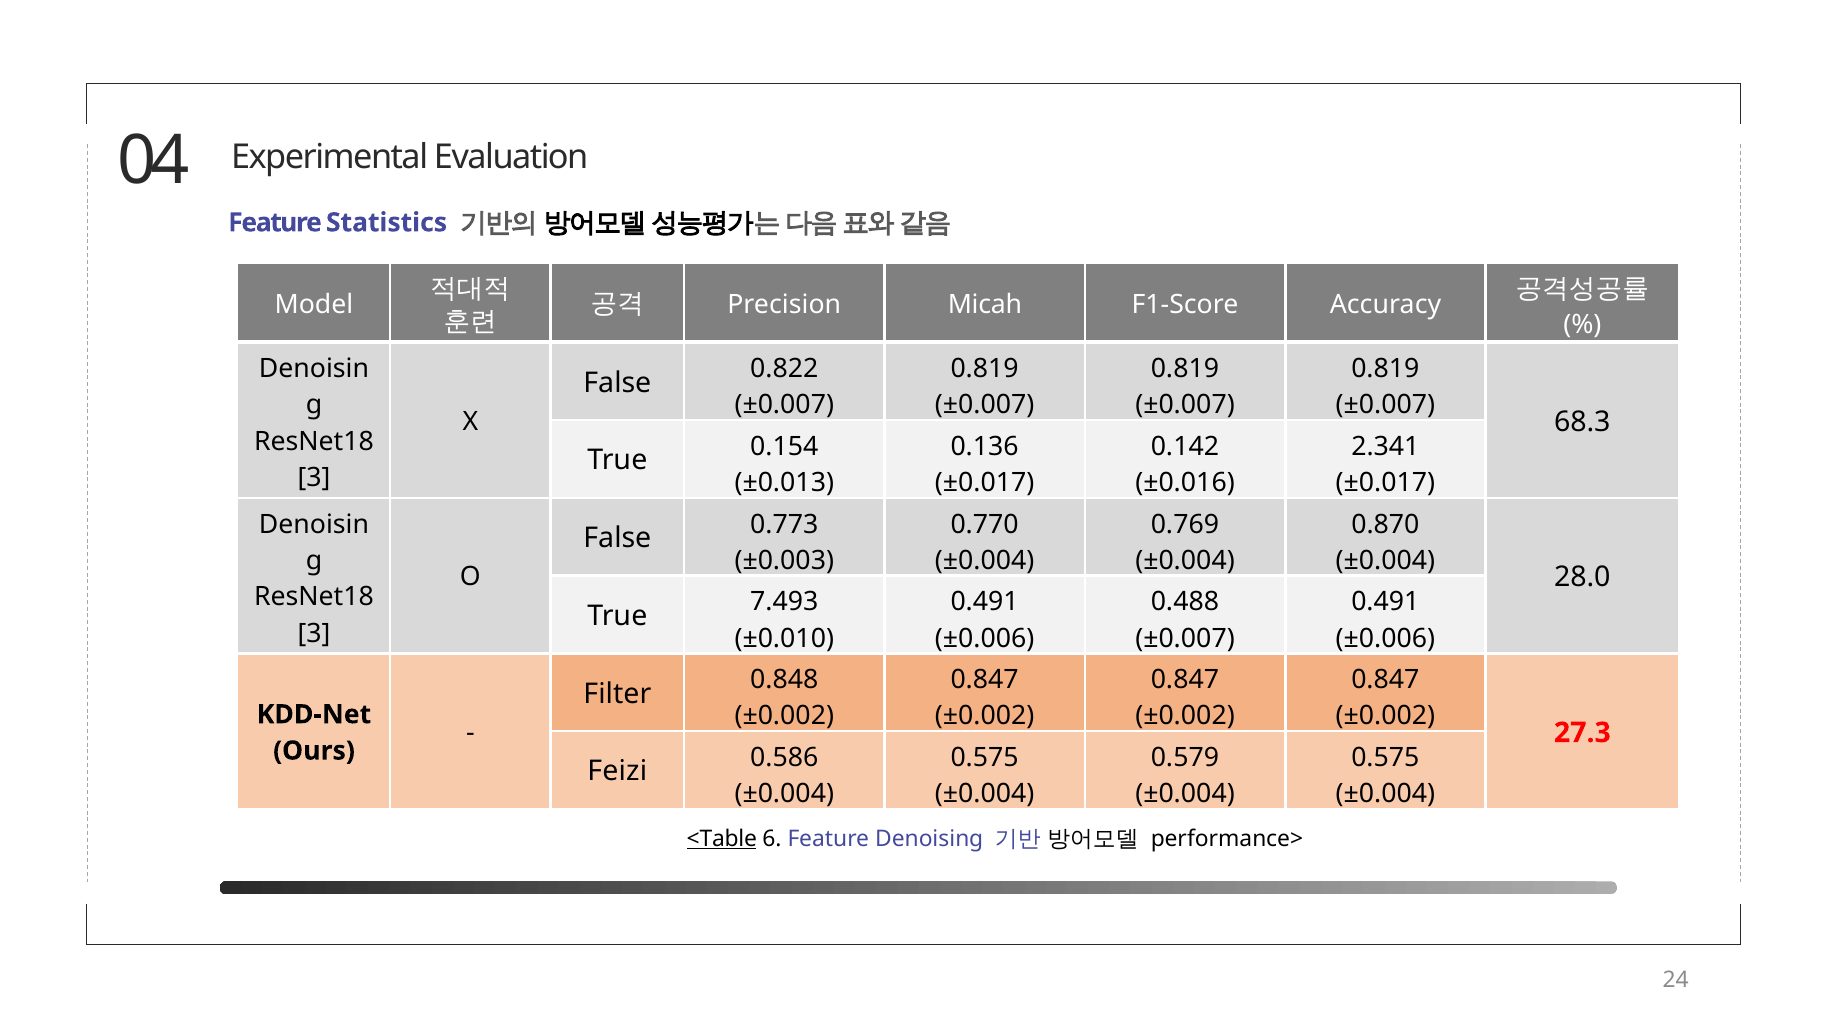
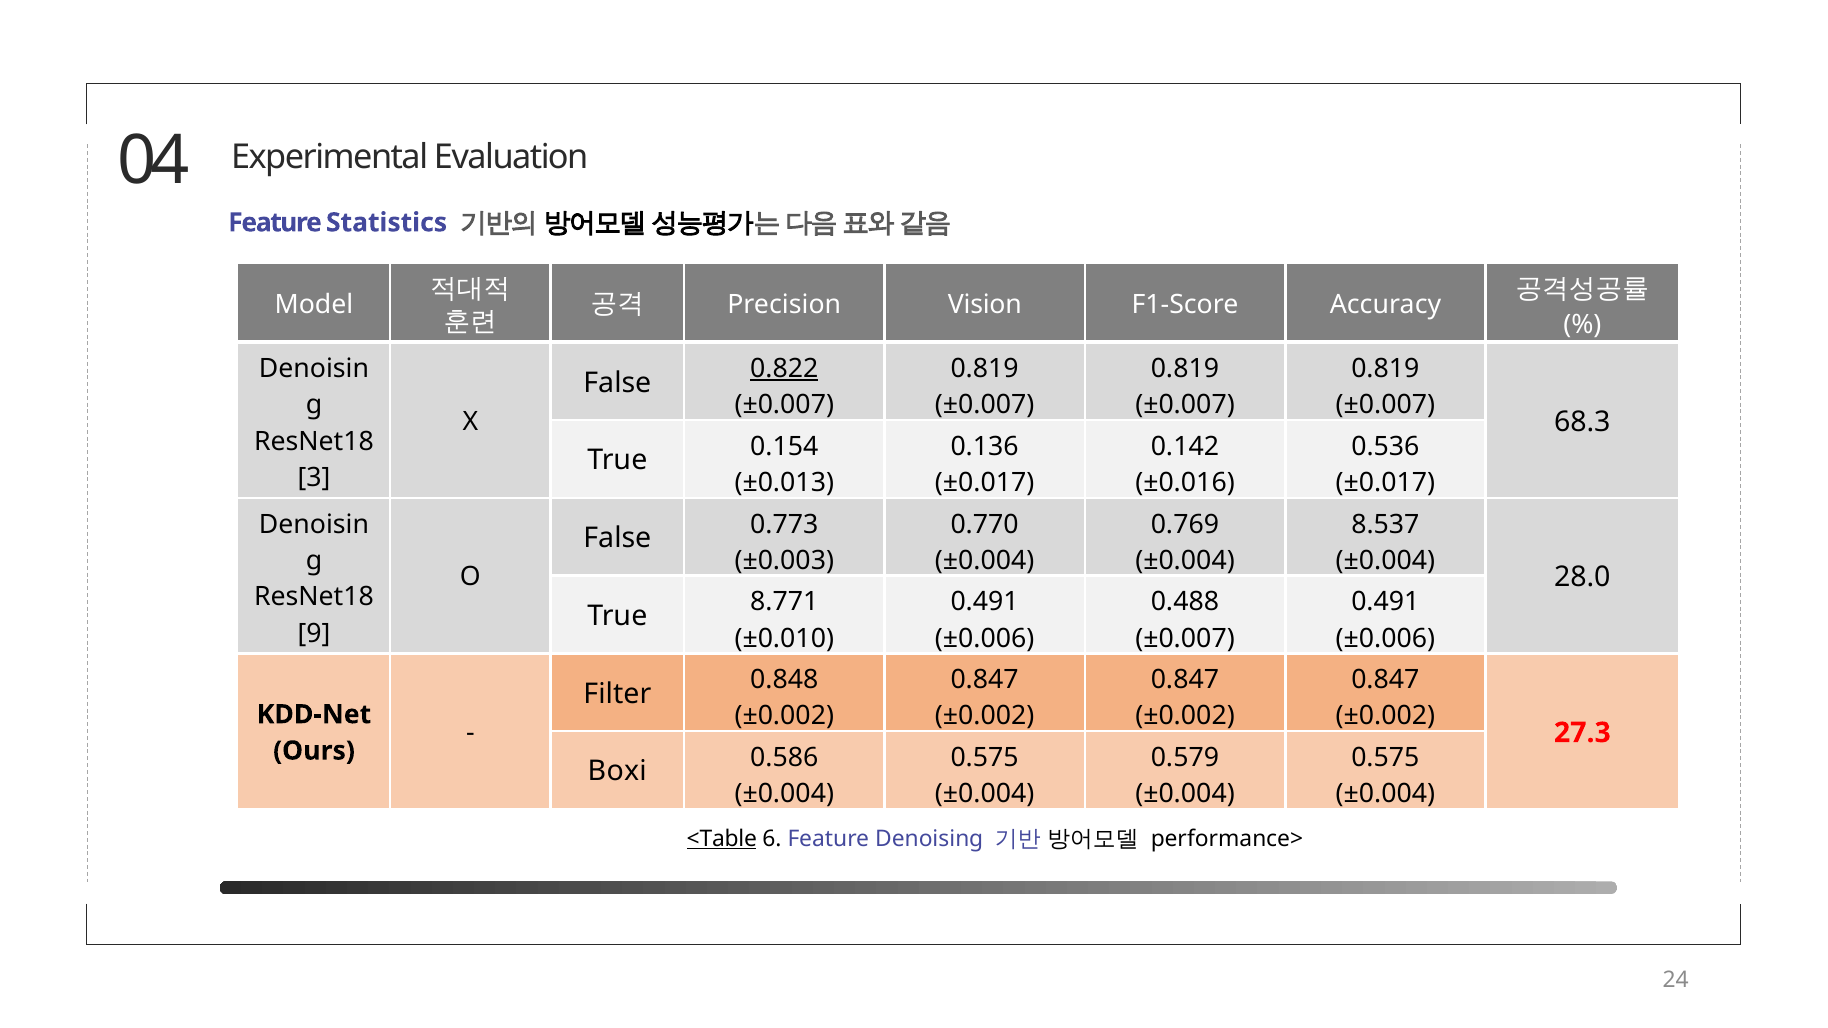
Micah: Micah -> Vision (985, 305)
0.822 underline: none -> present (784, 369)
2.341: 2.341 -> 0.536 (1385, 447)
0.870: 0.870 -> 8.537 (1385, 524)
7.493: 7.493 -> 8.771 (784, 602)
3: 3 -> 9 (314, 633)
Feizi: Feizi -> Boxi (617, 772)
